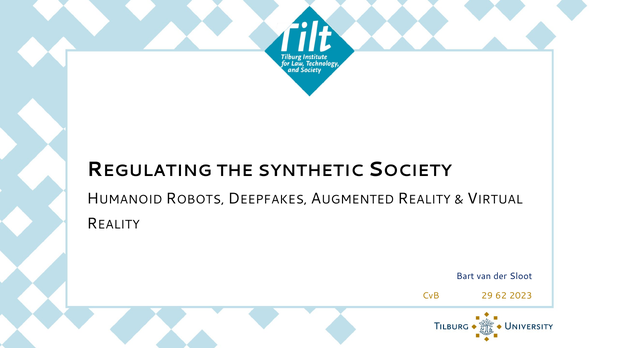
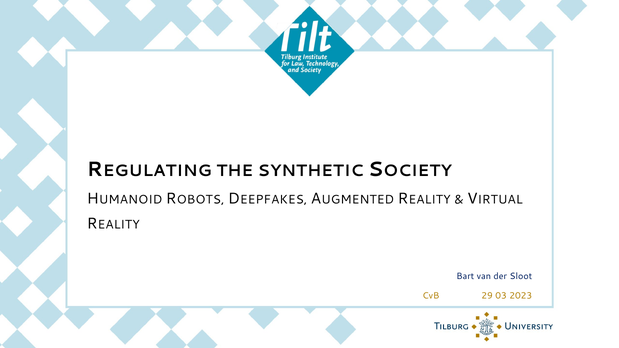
62: 62 -> 03 (501, 296)
